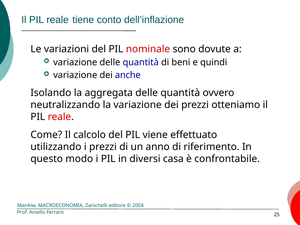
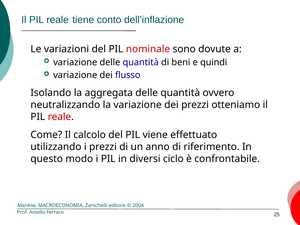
anche: anche -> flusso (128, 75)
casa: casa -> ciclo (173, 159)
